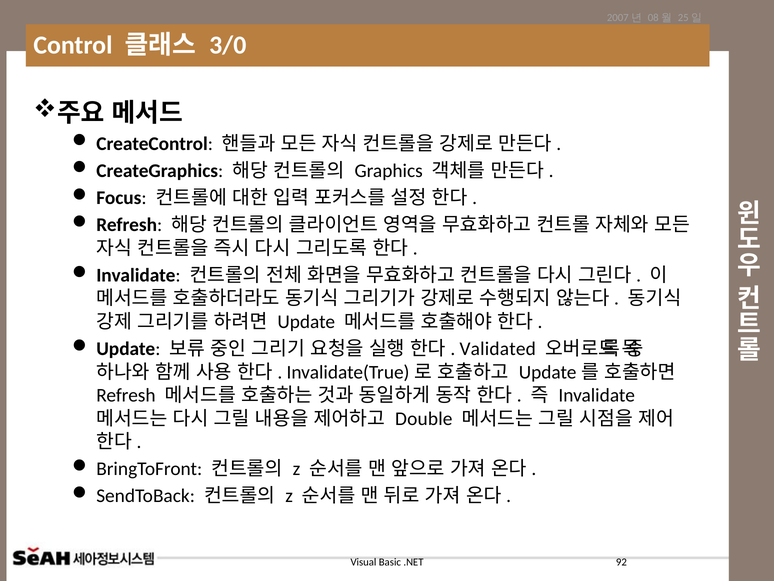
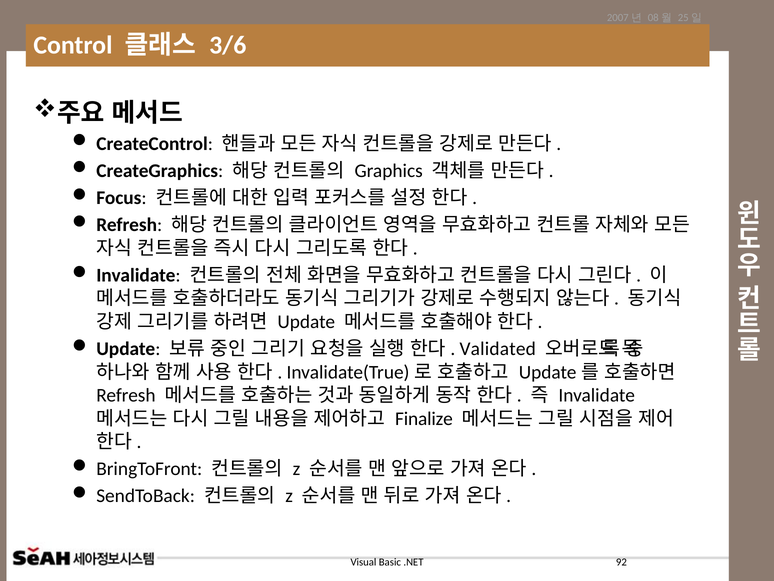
3/0: 3/0 -> 3/6 (228, 45)
Double: Double -> Finalize (424, 418)
